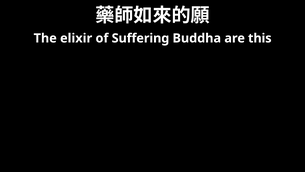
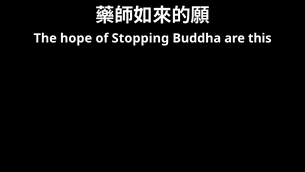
elixir: elixir -> hope (76, 38)
Suffering: Suffering -> Stopping (140, 38)
